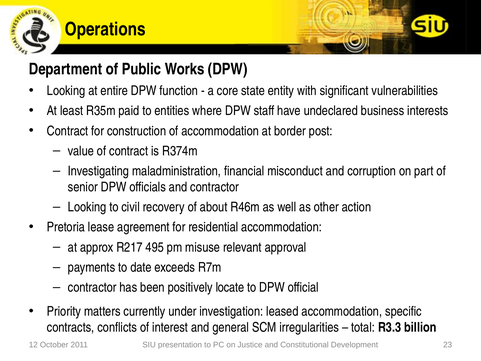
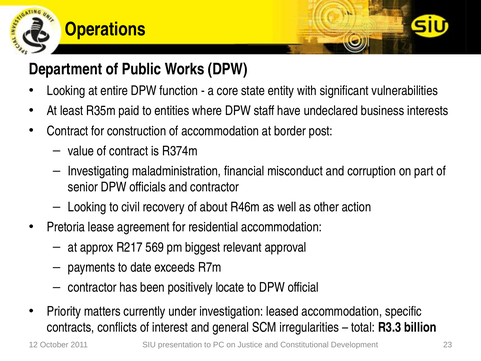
495: 495 -> 569 (155, 247)
misuse: misuse -> biggest (203, 247)
